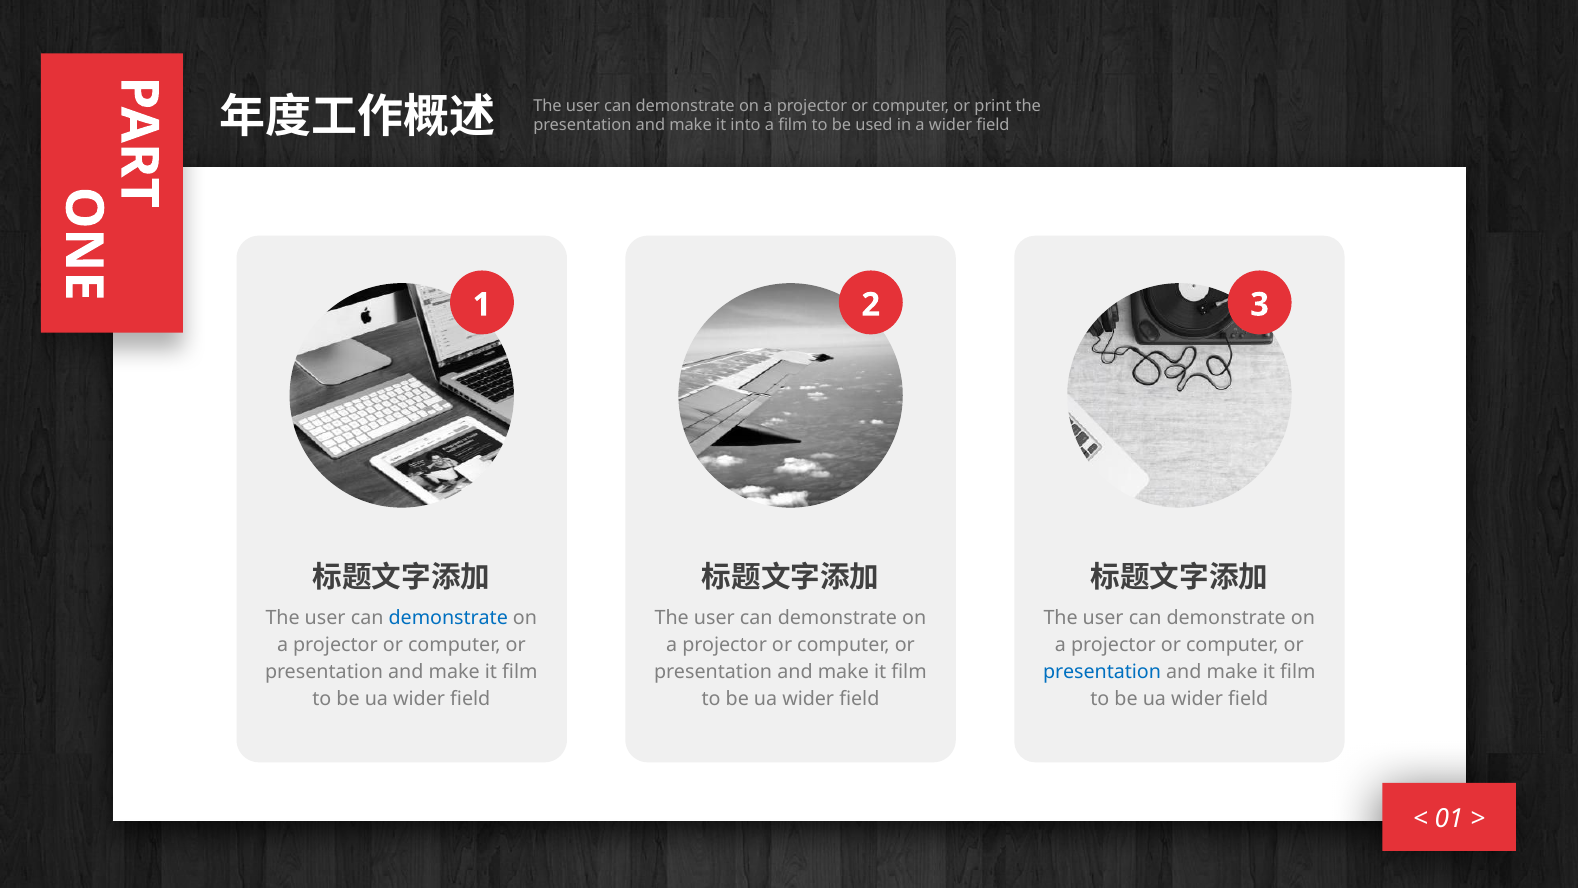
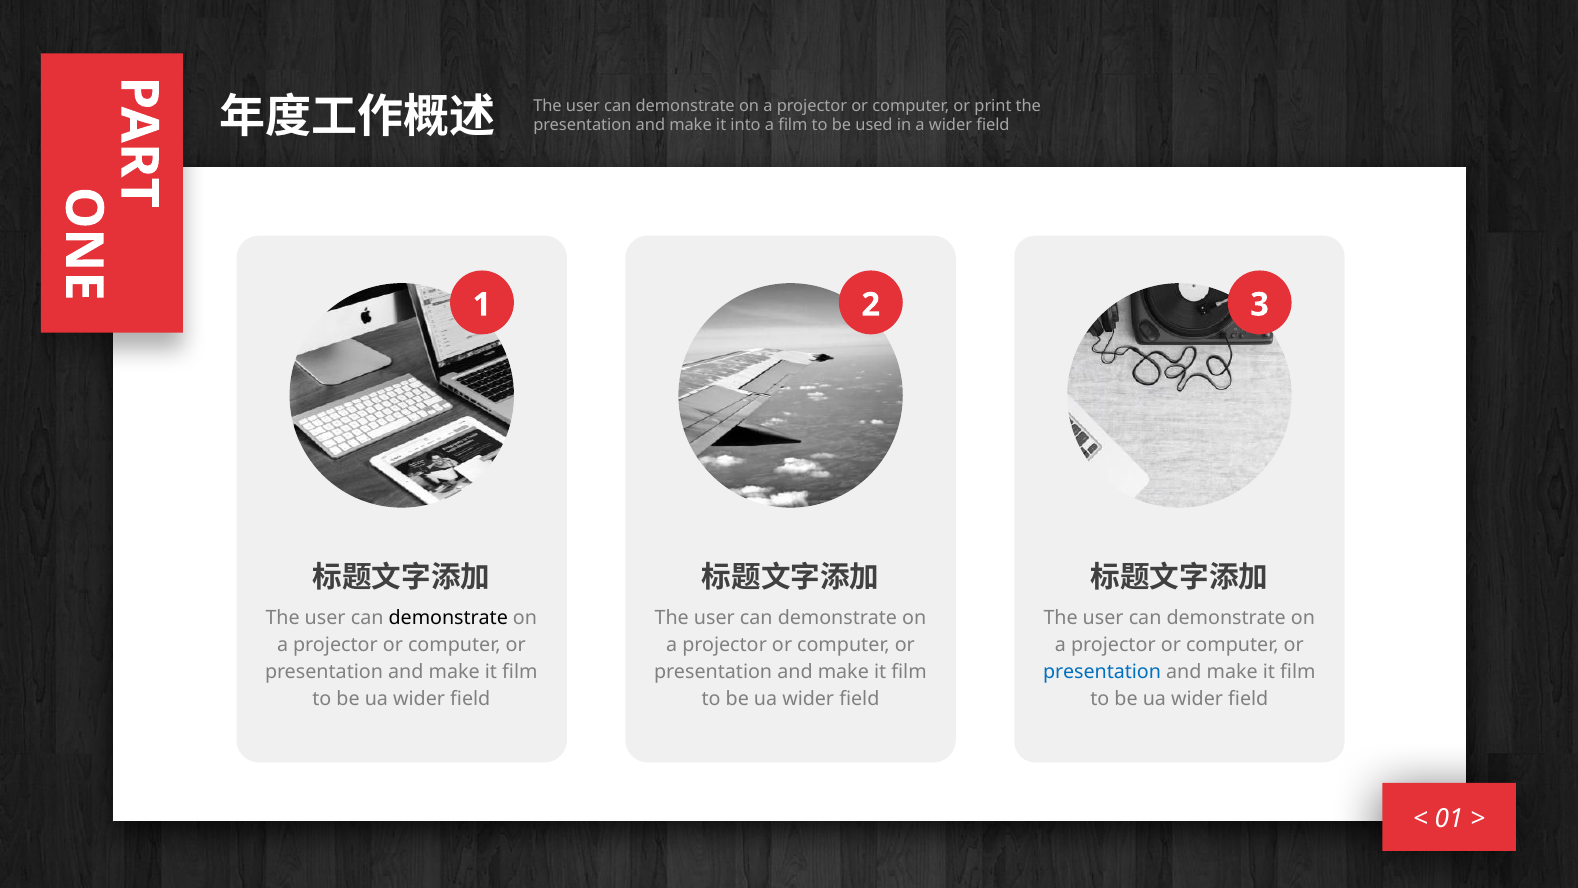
demonstrate colour: blue -> black (448, 618)
